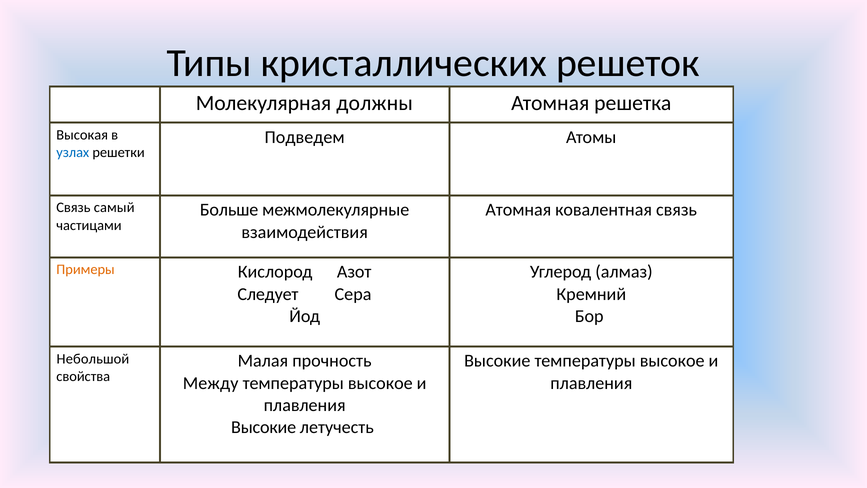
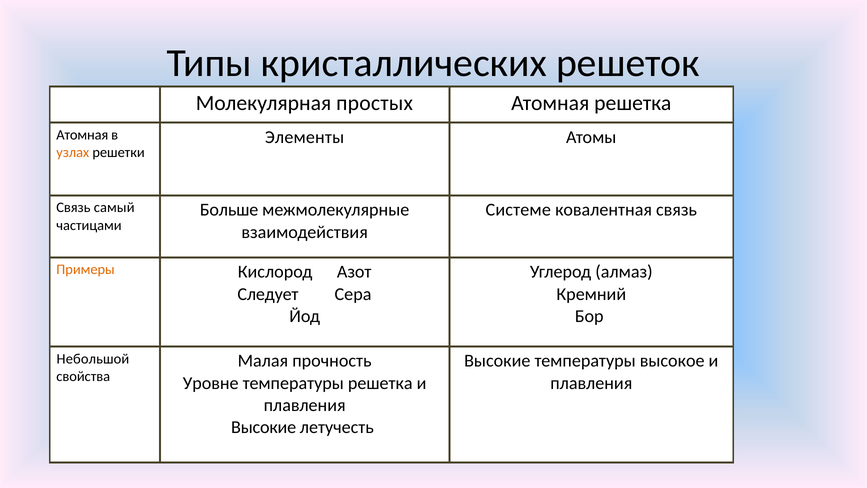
должны: должны -> простых (375, 103)
Высокая: Высокая -> Атомная (82, 135)
Подведем: Подведем -> Элементы (305, 137)
узлах colour: blue -> orange (73, 152)
Атомная: Атомная -> Системе (518, 210)
Между: Между -> Уровне (211, 383)
высокое: высокое -> решетка (380, 383)
